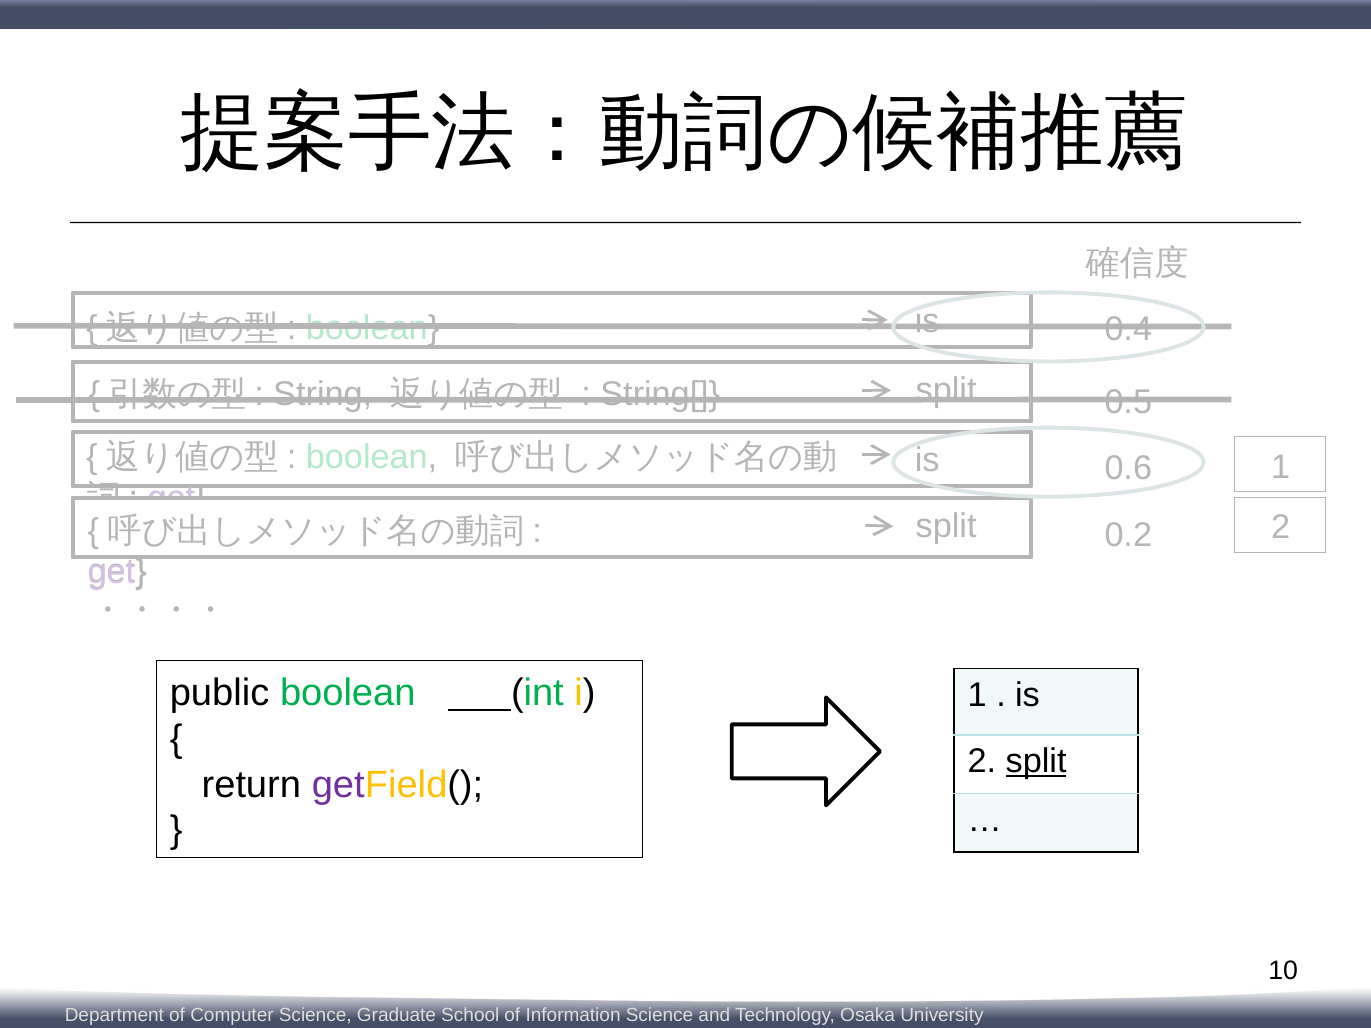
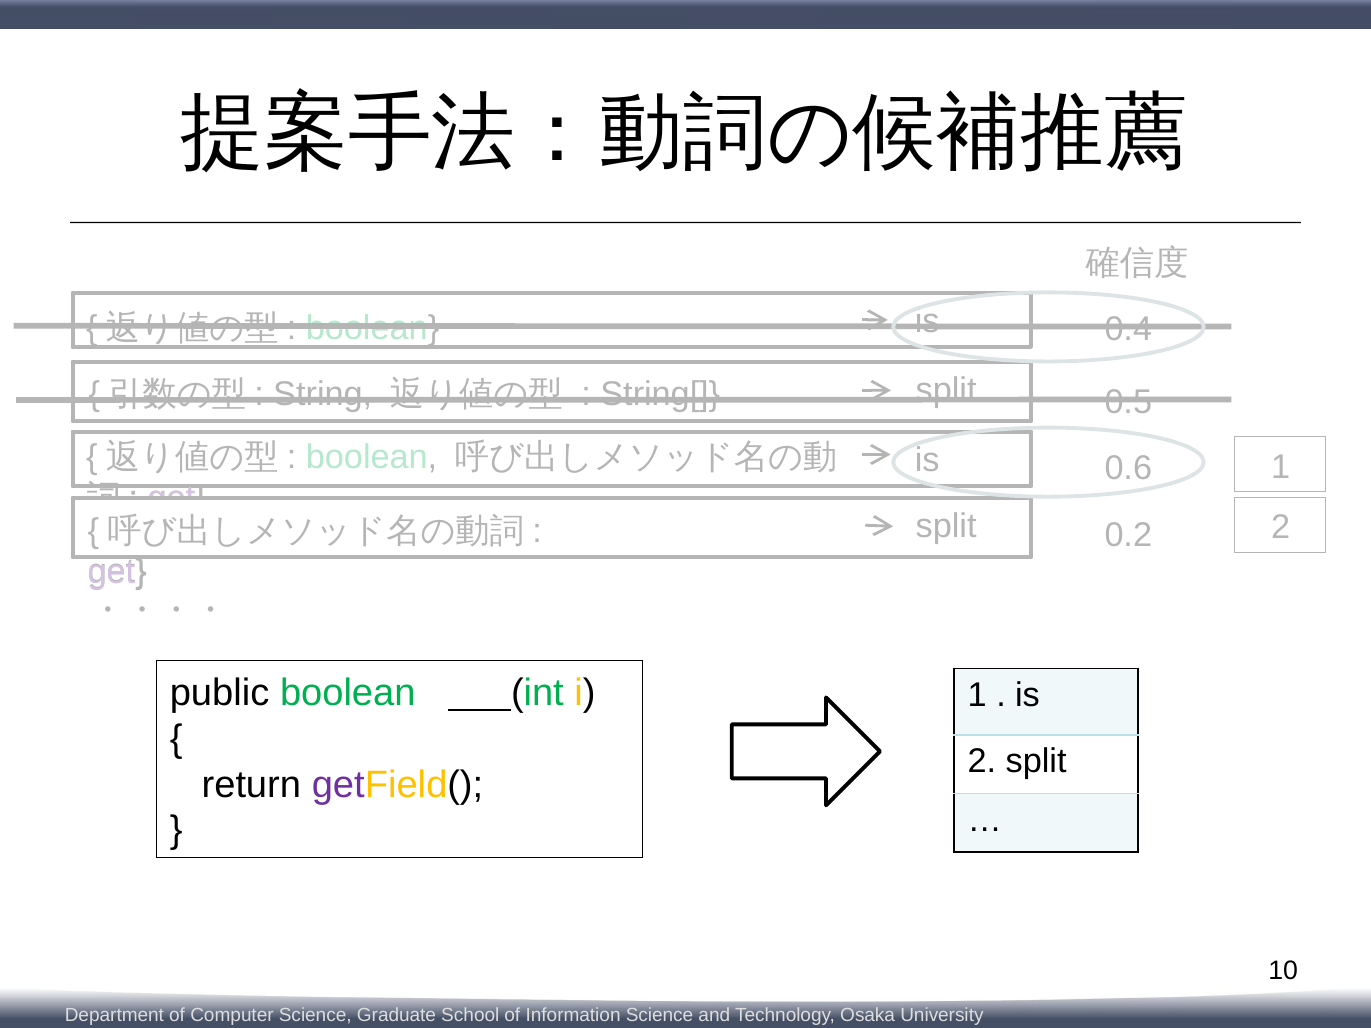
split underline: present -> none (1036, 762)
